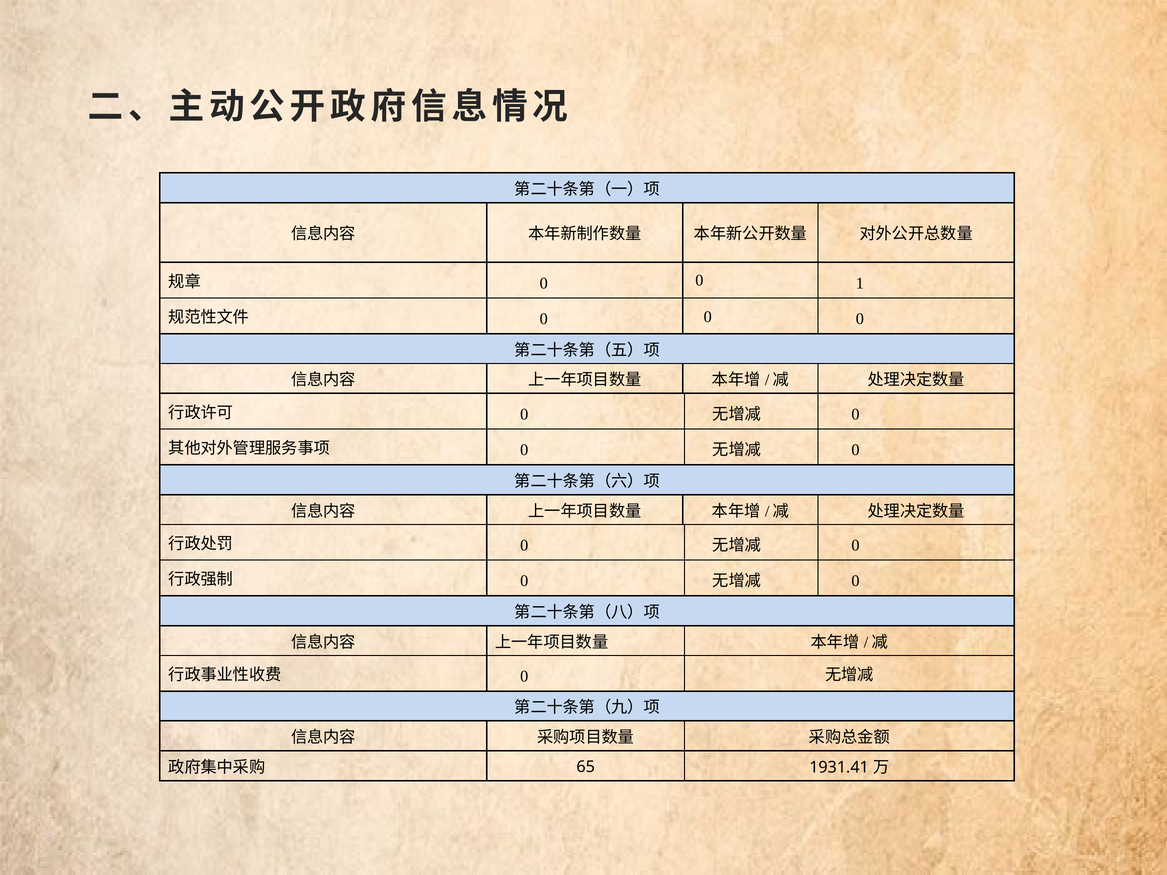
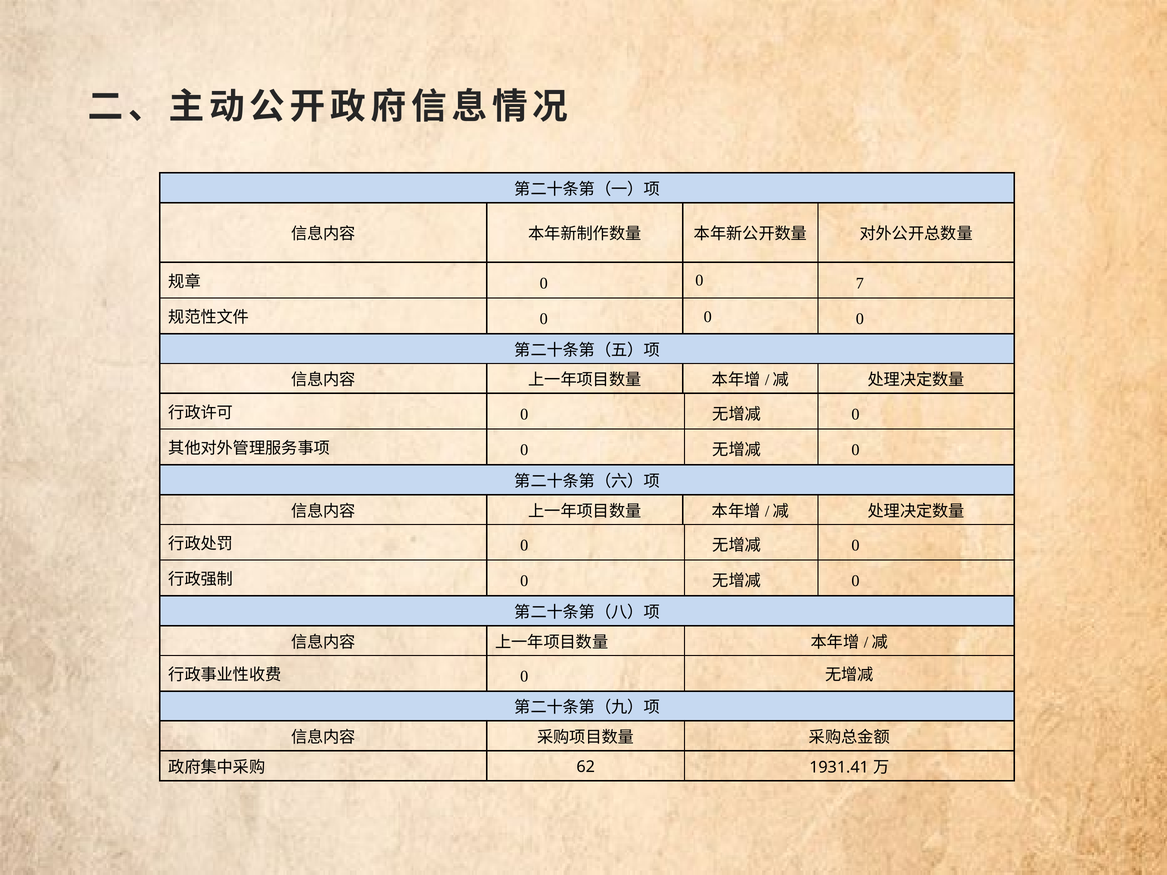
1: 1 -> 7 (860, 283)
65: 65 -> 62 (586, 767)
